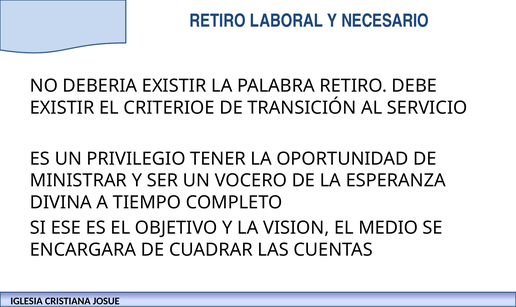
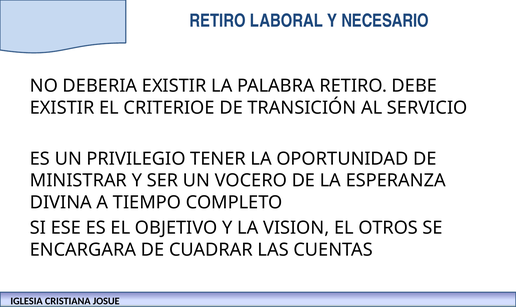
MEDIO: MEDIO -> OTROS (388, 228)
